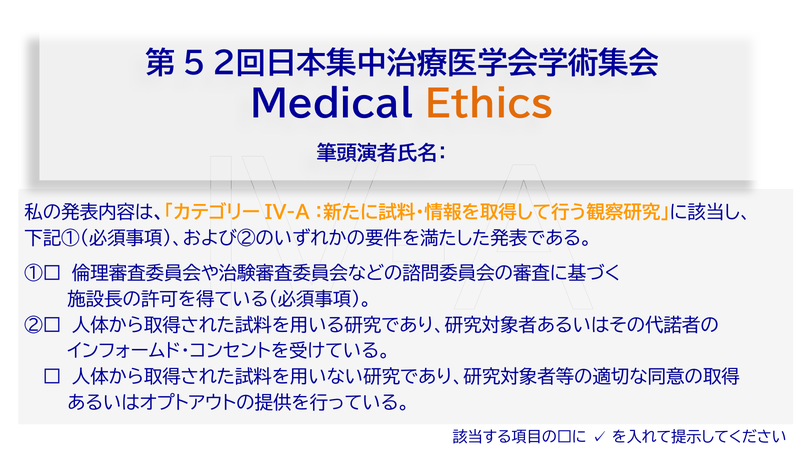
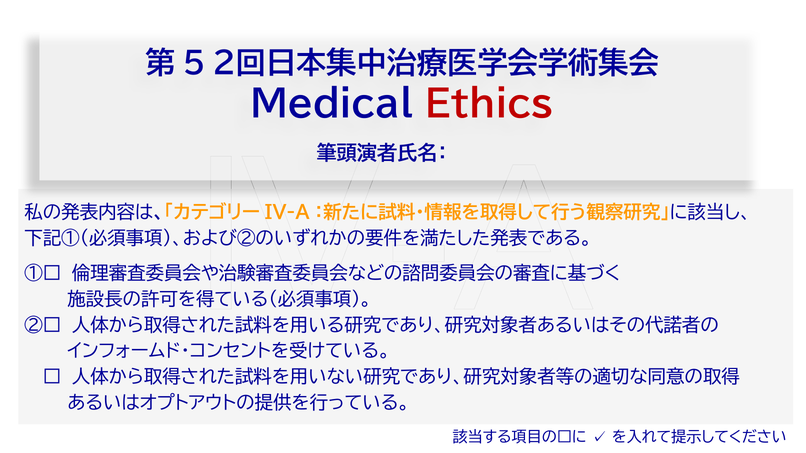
Ethics colour: orange -> red (489, 105)
